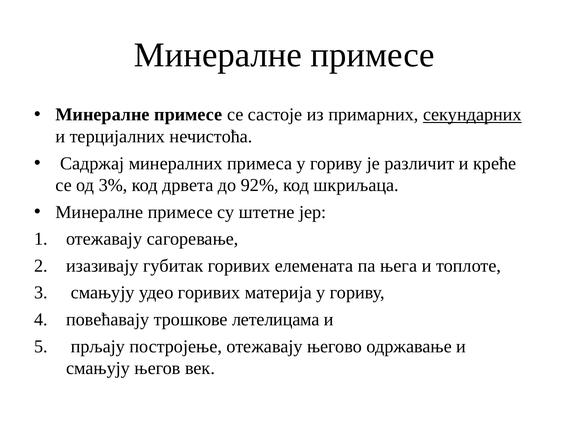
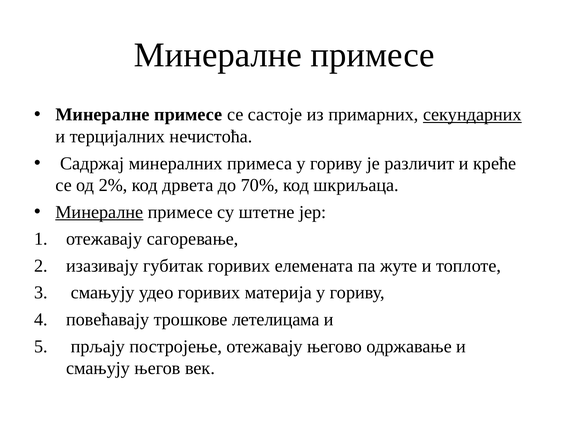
3%: 3% -> 2% (113, 185)
92%: 92% -> 70% (260, 185)
Минералне underline: none -> present (99, 212)
њега: њега -> жуте (399, 266)
